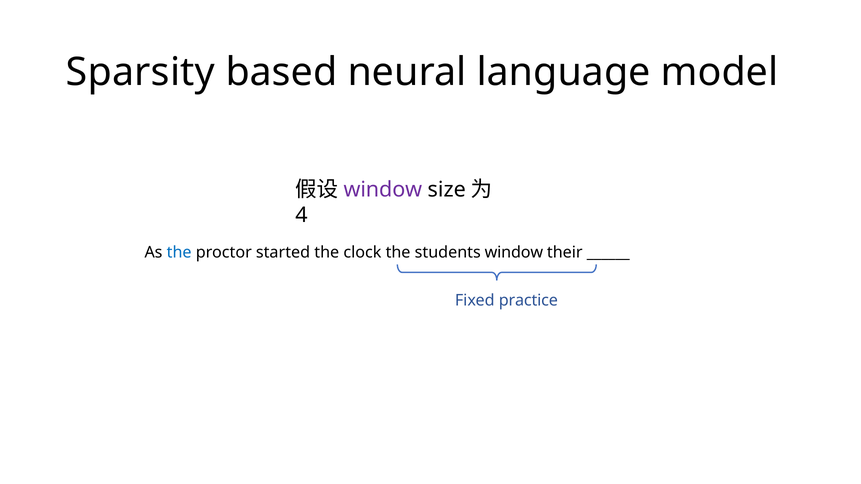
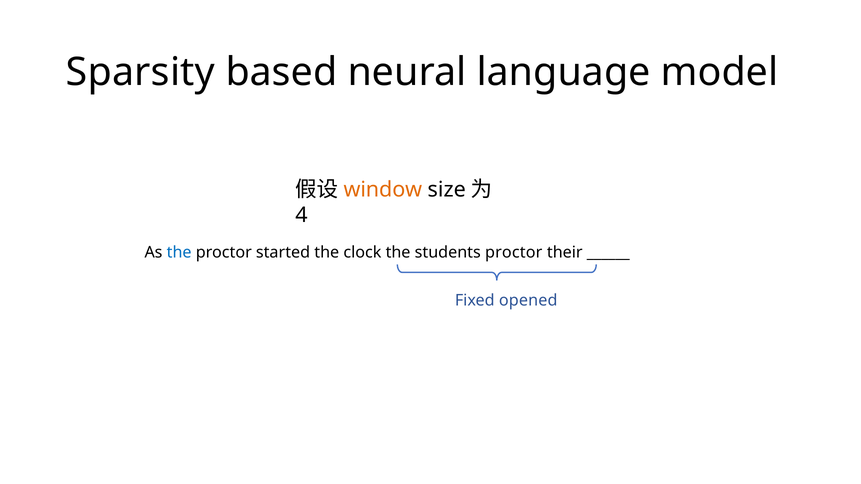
window colour: purple -> orange (383, 190)
students window: window -> proctor (514, 252)
practice: practice -> opened (528, 301)
